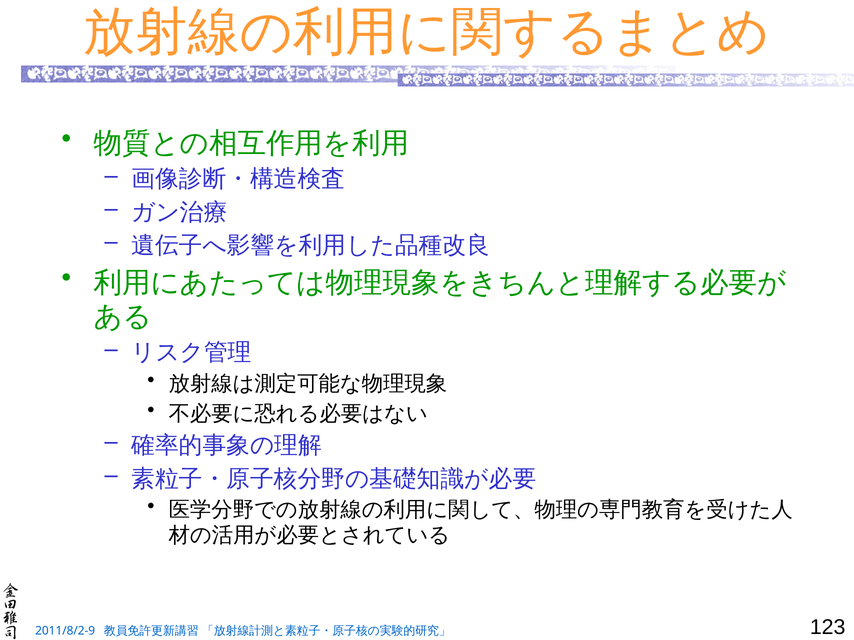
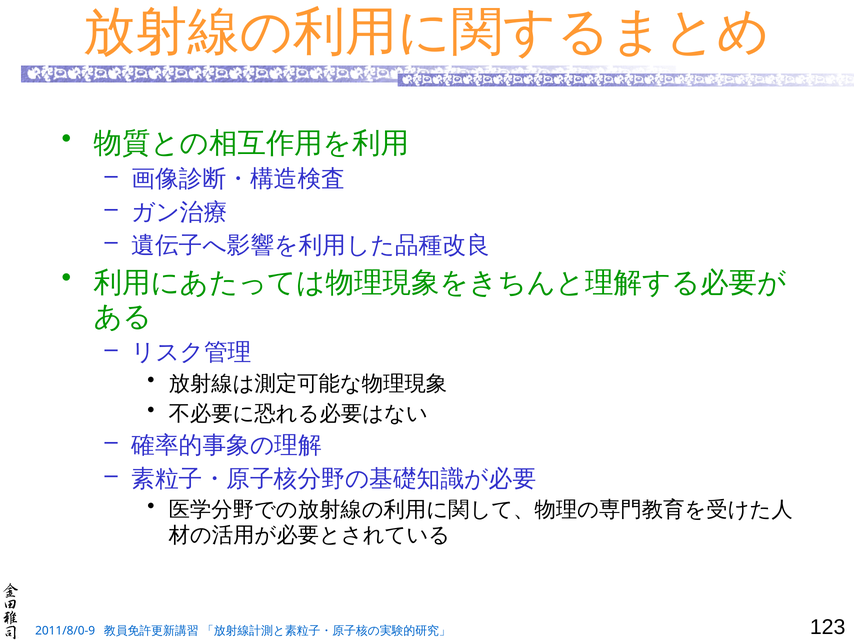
2011/8/2-9: 2011/8/2-9 -> 2011/8/0-9 (65, 631)
